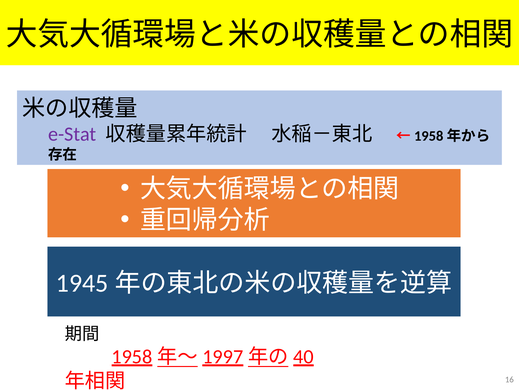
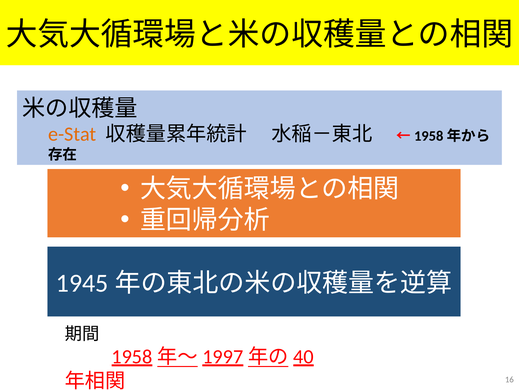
e-Stat colour: purple -> orange (72, 134)
